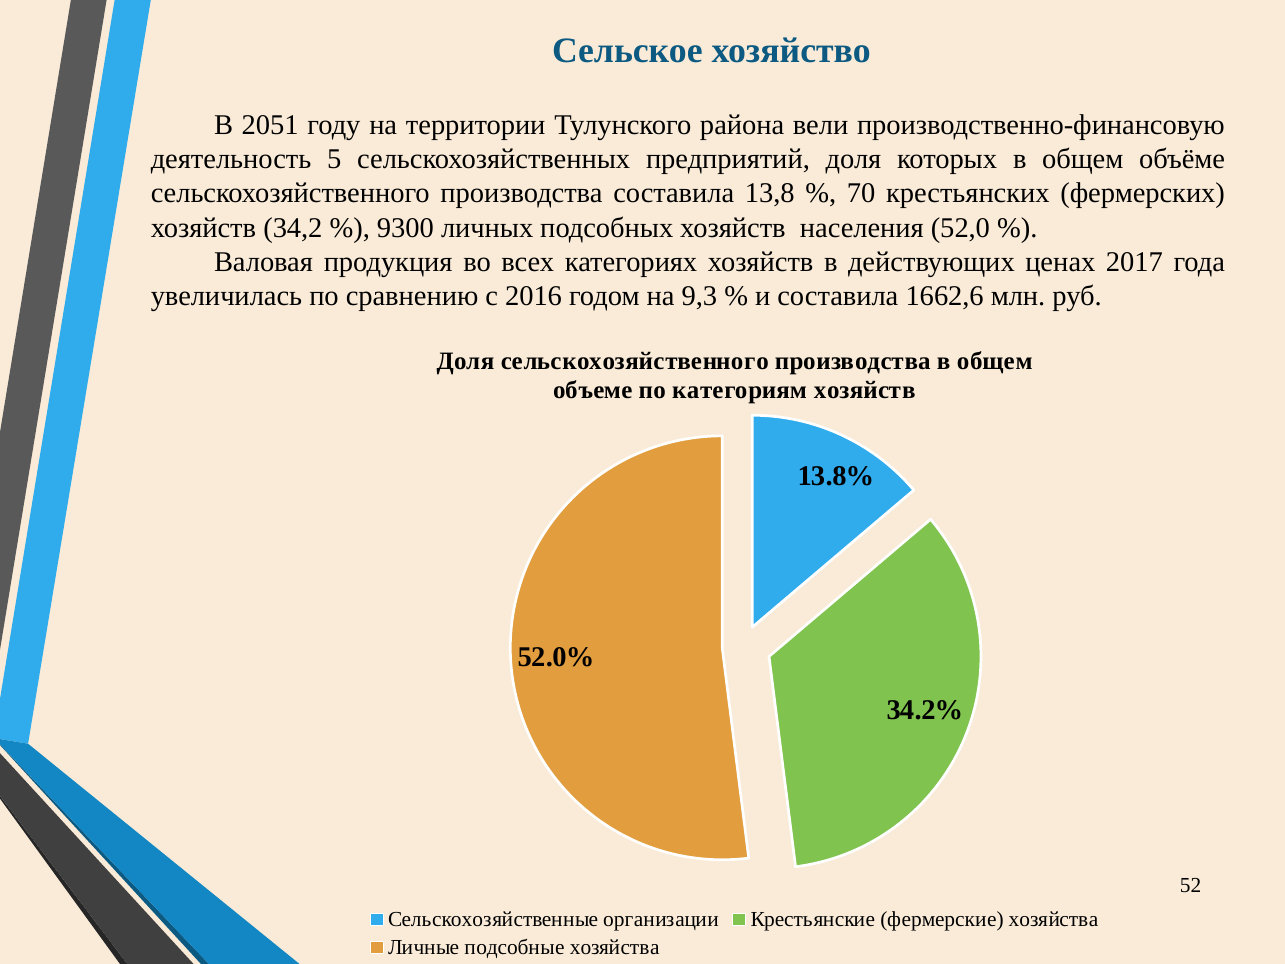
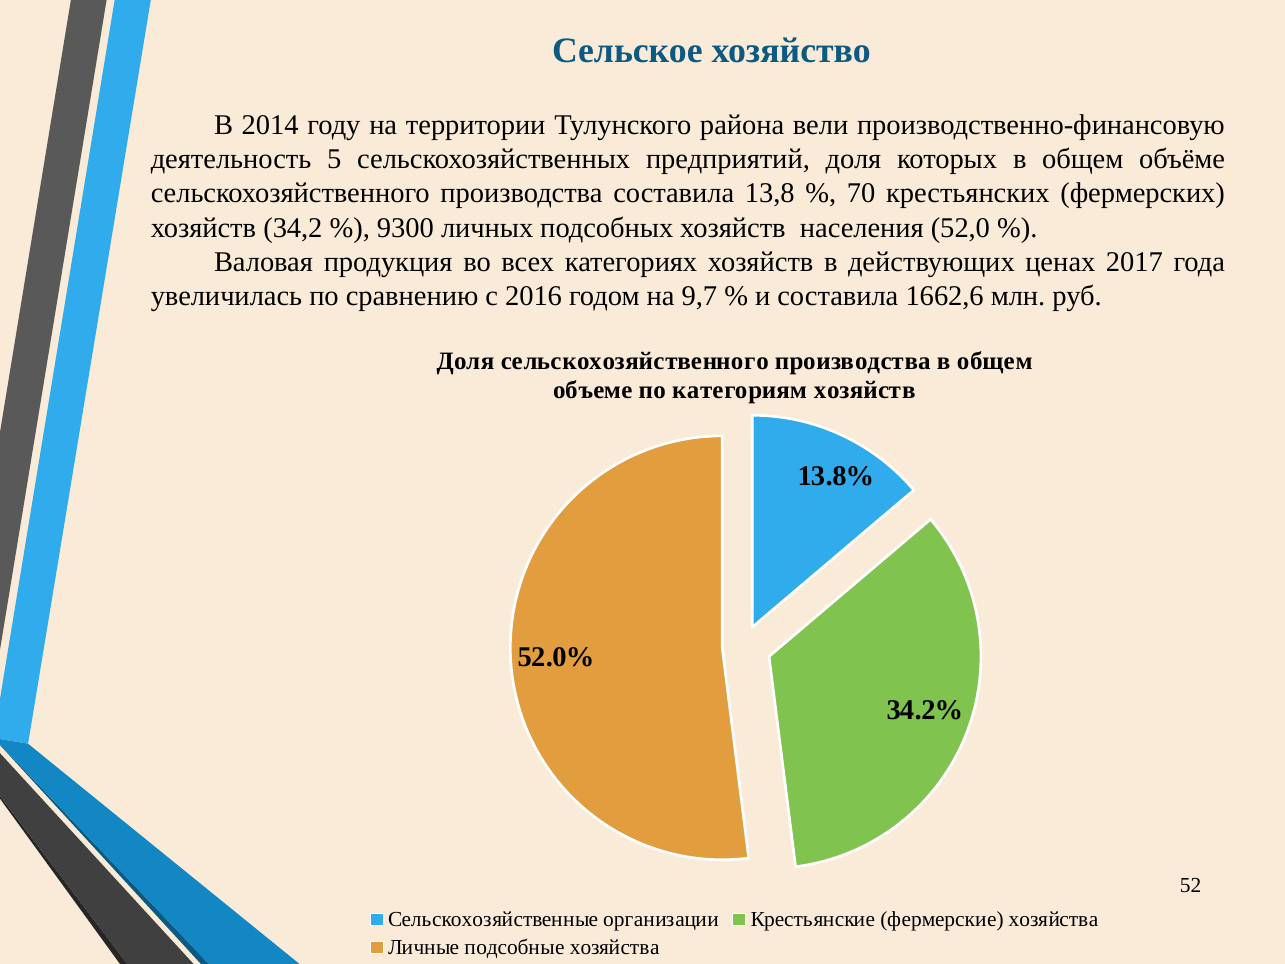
2051: 2051 -> 2014 (270, 125)
9,3: 9,3 -> 9,7 (699, 296)
